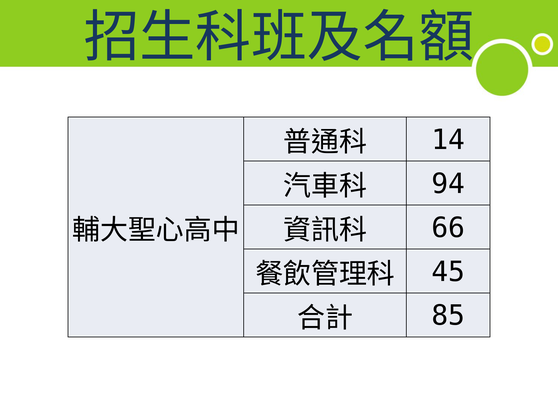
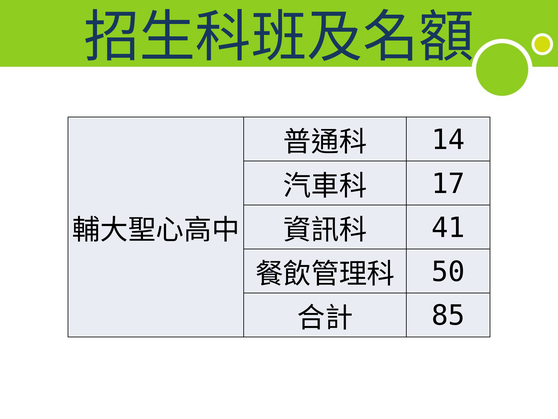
94: 94 -> 17 (448, 184)
66: 66 -> 41 (448, 228)
45: 45 -> 50 (448, 271)
